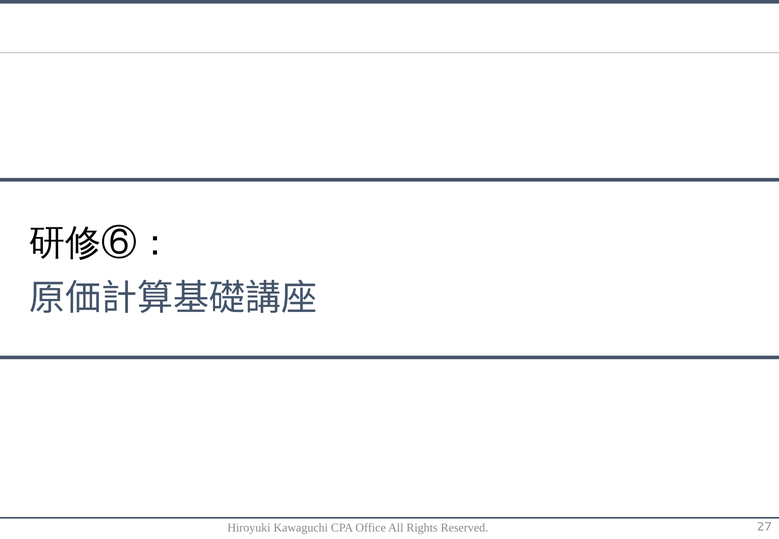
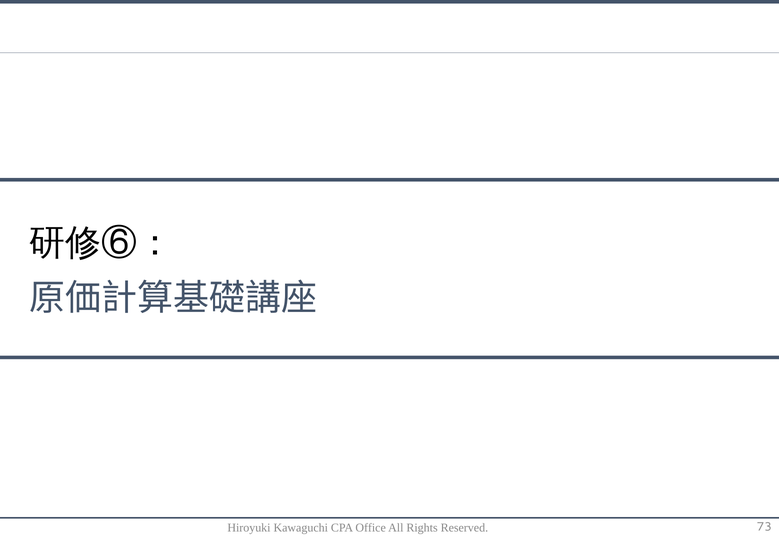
27: 27 -> 73 (764, 527)
